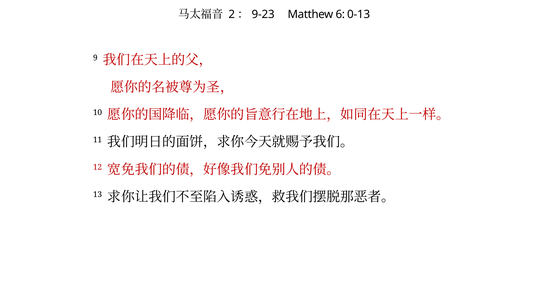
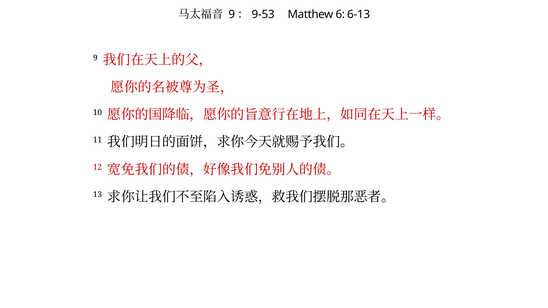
2: 2 -> 9 (232, 14)
9-23: 9-23 -> 9-53 (263, 14)
0-13: 0-13 -> 6-13 (359, 14)
